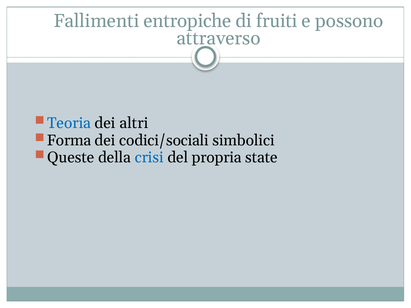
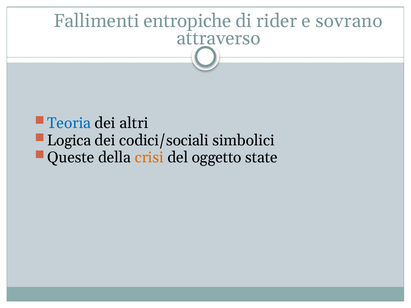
fruiti: fruiti -> rider (277, 21)
possono: possono -> sovrano (349, 21)
Forma: Forma -> Logica (69, 140)
crisi colour: blue -> orange (149, 158)
propria: propria -> oggetto (217, 158)
